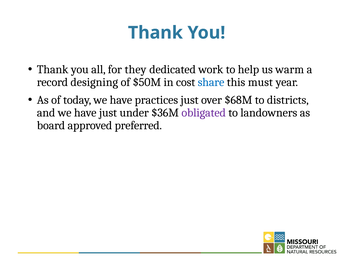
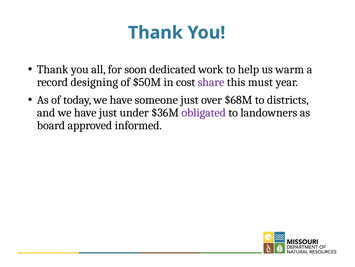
they: they -> soon (136, 69)
share colour: blue -> purple (211, 82)
practices: practices -> someone (156, 100)
preferred: preferred -> informed (138, 125)
